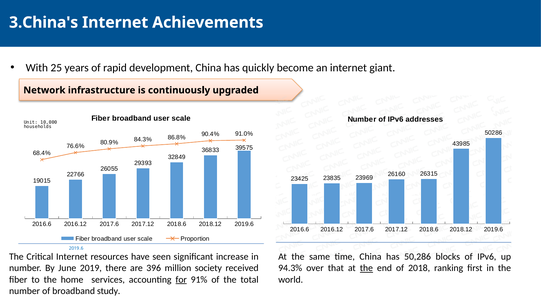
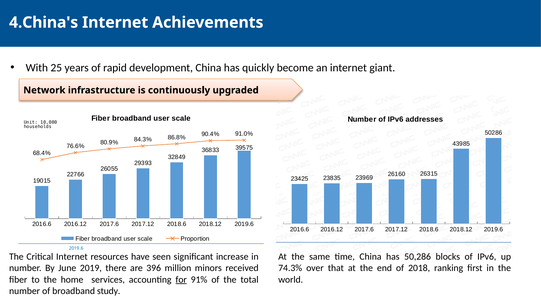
3.China's: 3.China's -> 4.China's (44, 22)
society: society -> minors (208, 267)
94.3%: 94.3% -> 74.3% (290, 267)
the underline: present -> none (366, 267)
